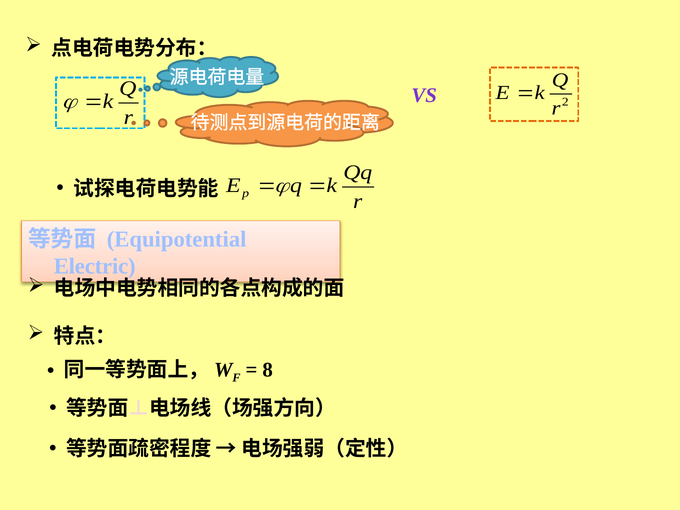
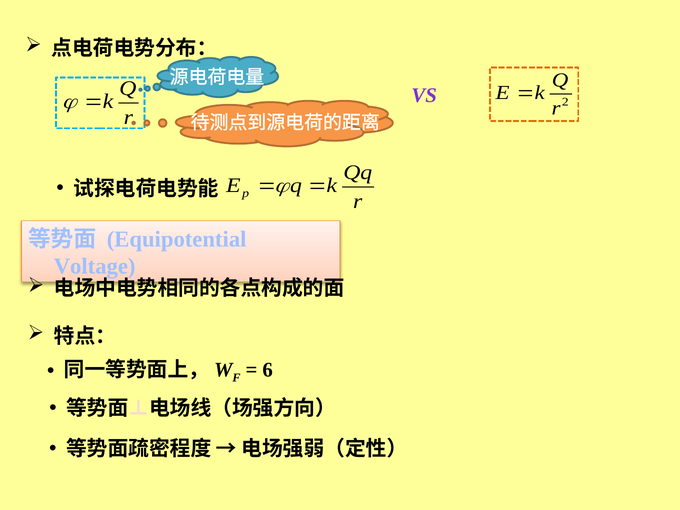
Electric: Electric -> Voltage (95, 266)
8: 8 -> 6 (268, 370)
